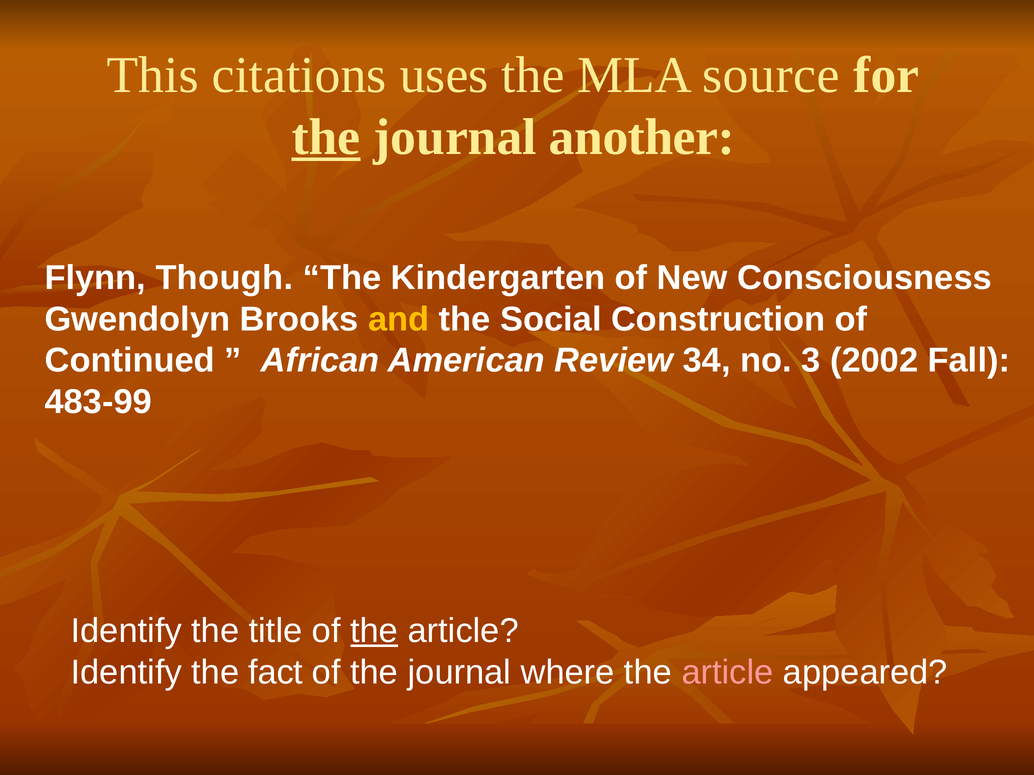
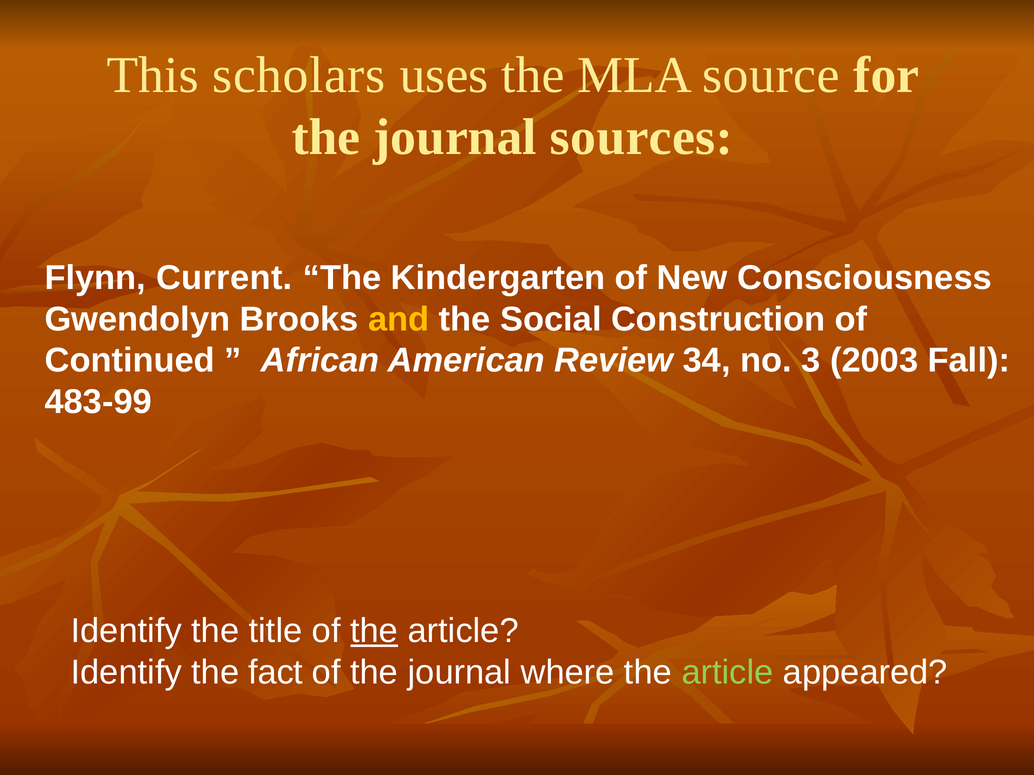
citations: citations -> scholars (299, 75)
the underline: present -> none (326, 137)
another: another -> sources (641, 137)
Though: Though -> Current (224, 278)
2002: 2002 -> 2003 (874, 361)
article colour: pink -> light green (727, 673)
